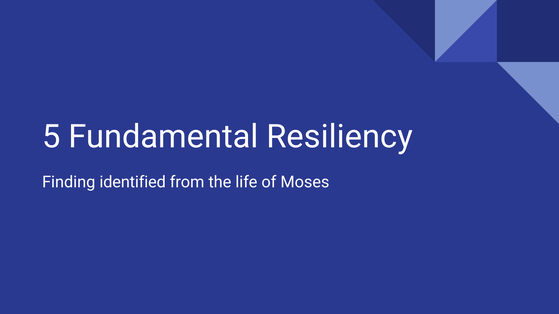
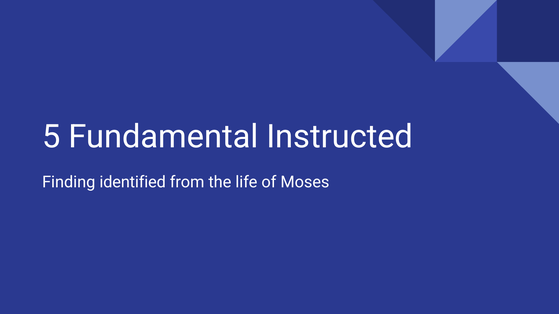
Resiliency: Resiliency -> Instructed (340, 137)
